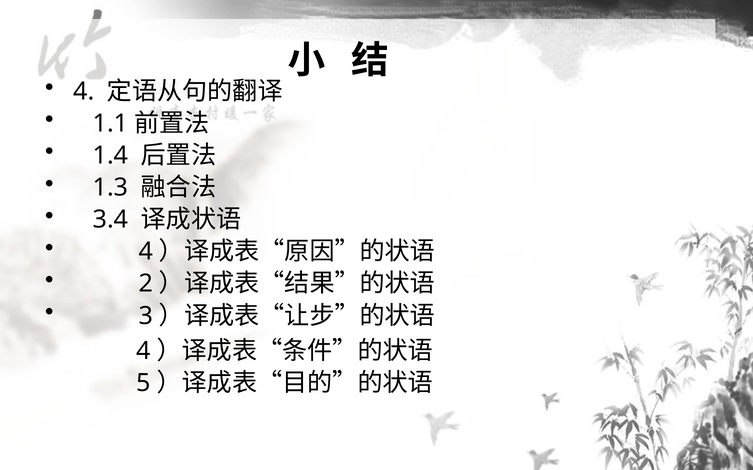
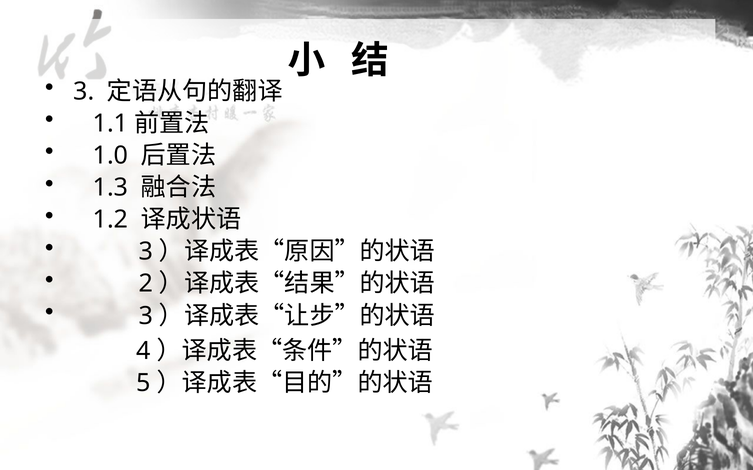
4: 4 -> 3 (84, 91)
1.4: 1.4 -> 1.0 (111, 156)
3.4: 3.4 -> 1.2 (111, 220)
4: 4 -> 3 (146, 252)
